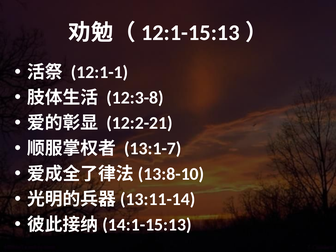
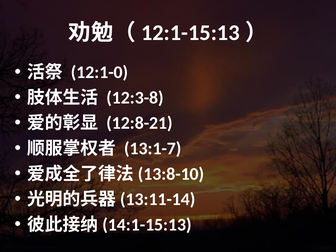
12:1-1: 12:1-1 -> 12:1-0 (100, 72)
12:2-21: 12:2-21 -> 12:8-21 (140, 123)
